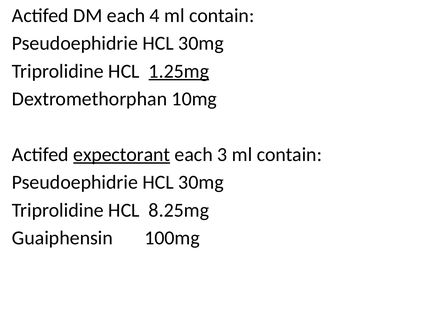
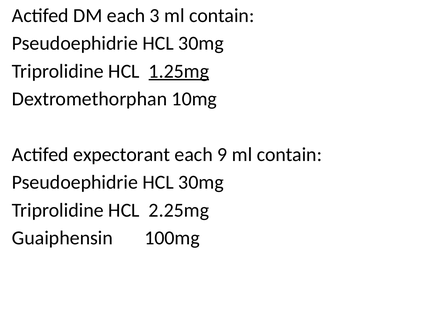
4: 4 -> 3 (155, 16)
expectorant underline: present -> none (122, 155)
3: 3 -> 9 (222, 155)
8.25mg: 8.25mg -> 2.25mg (179, 210)
